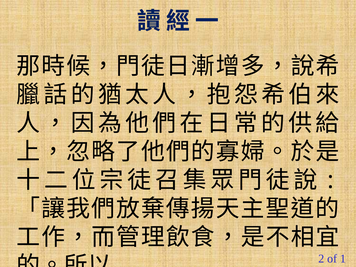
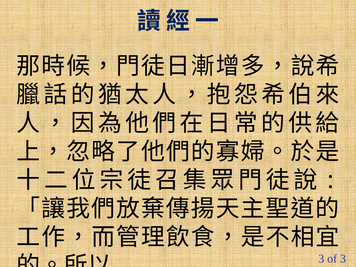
2: 2 -> 3 (321, 259)
of 1: 1 -> 3 (343, 259)
